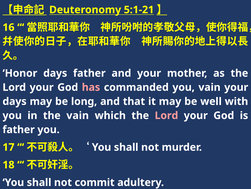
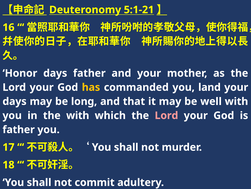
has colour: pink -> yellow (91, 87)
you vain: vain -> land (210, 87)
the vain: vain -> with (78, 115)
